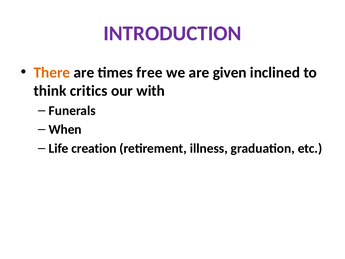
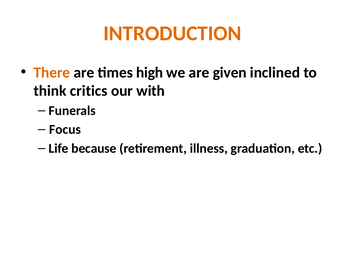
INTRODUCTION colour: purple -> orange (172, 33)
free: free -> high (150, 72)
When: When -> Focus (65, 129)
creation: creation -> because (94, 148)
